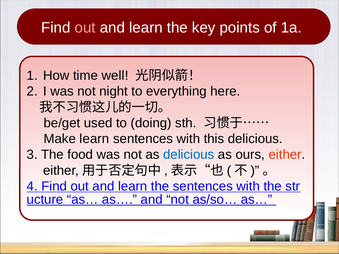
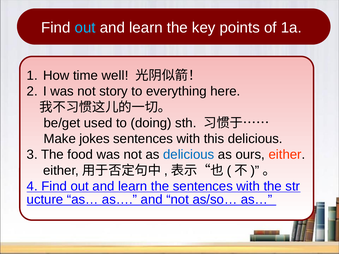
out colour: pink -> light blue (85, 28)
night: night -> story (114, 91)
Make learn: learn -> jokes (95, 139)
